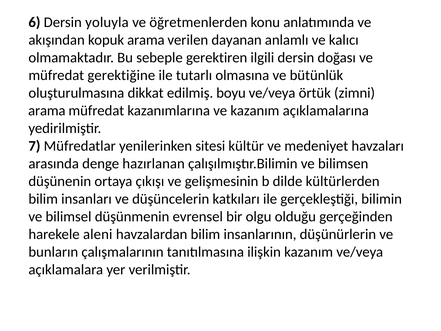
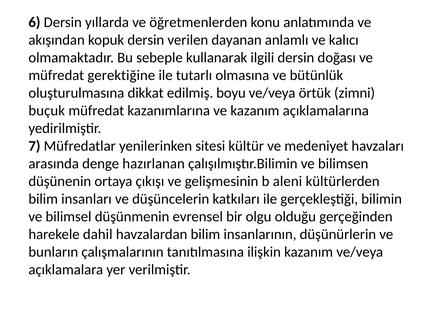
yoluyla: yoluyla -> yıllarda (107, 22)
kopuk arama: arama -> dersin (146, 40)
gerektiren: gerektiren -> kullanarak (217, 58)
arama: arama -> buçuk (47, 111)
dilde: dilde -> aleni (287, 181)
aleni: aleni -> dahil (98, 234)
